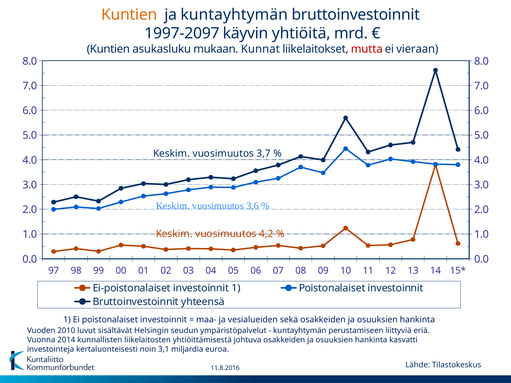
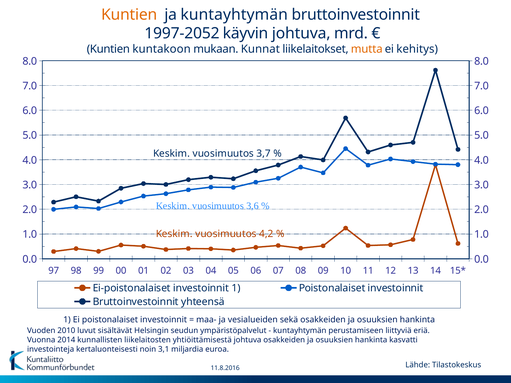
1997-2097: 1997-2097 -> 1997-2052 (182, 33)
käyvin yhtiöitä: yhtiöitä -> johtuva (301, 33)
asukasluku: asukasluku -> kuntakoon (162, 49)
mutta colour: red -> orange (367, 49)
vieraan: vieraan -> kehitys (417, 49)
